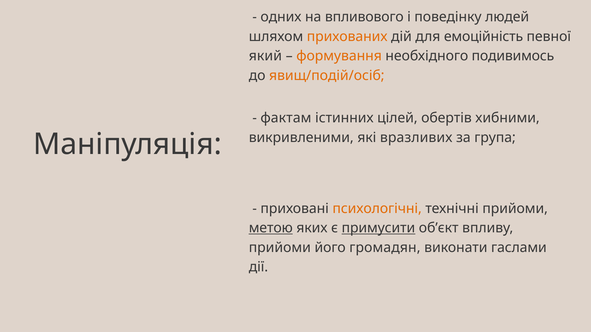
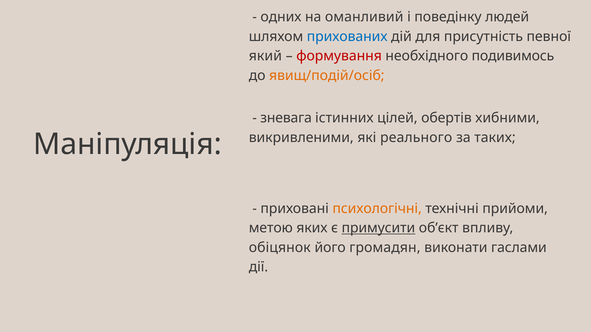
впливового: впливового -> оманливий (364, 17)
прихованих colour: orange -> blue (347, 36)
емоційність: емоційність -> присутність (483, 36)
формування colour: orange -> red (339, 56)
фактам: фактам -> зневага (286, 118)
вразливих: вразливих -> реального (416, 138)
група: група -> таких (495, 138)
метою underline: present -> none (271, 228)
прийоми: прийоми -> обіцянок (280, 248)
